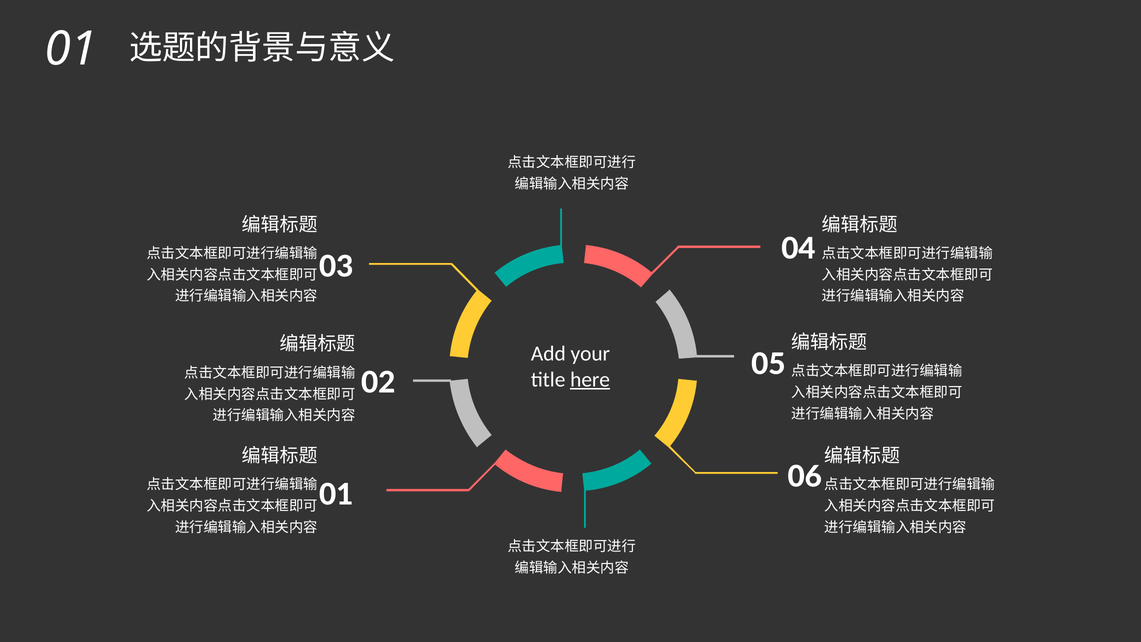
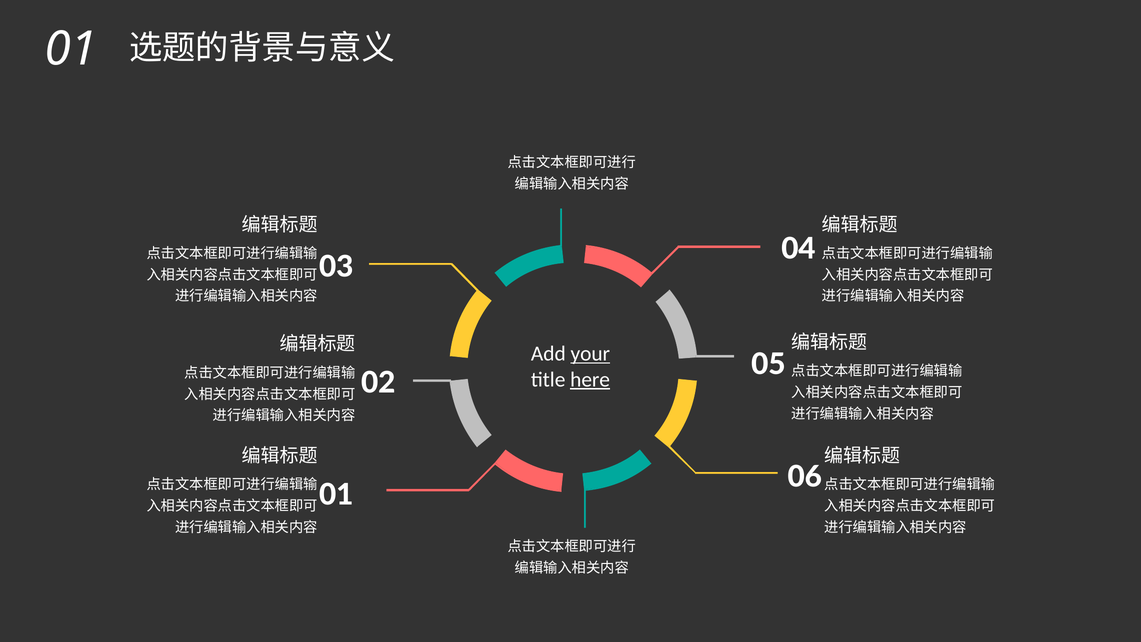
your underline: none -> present (590, 354)
